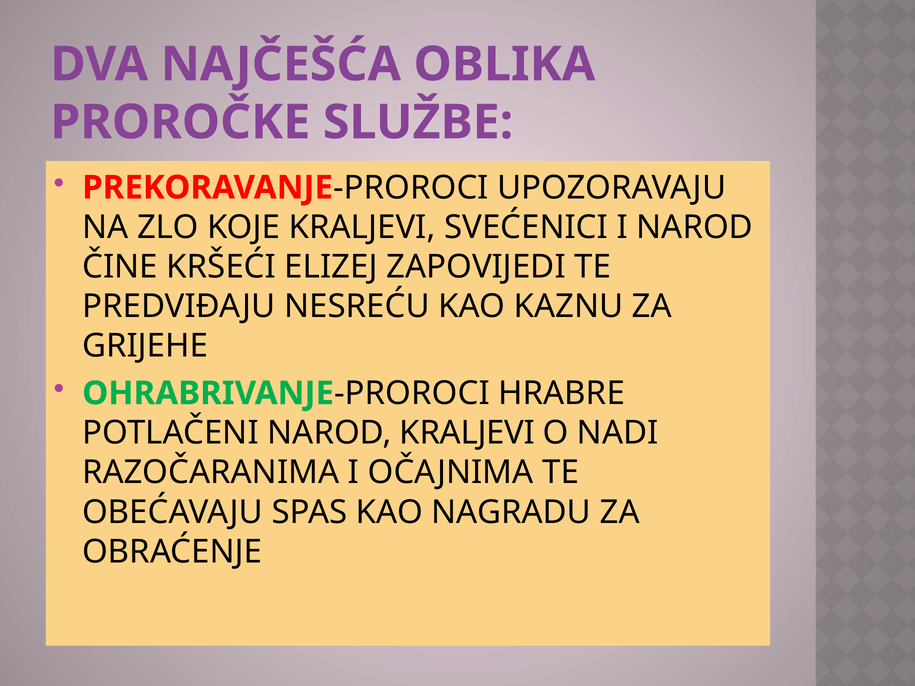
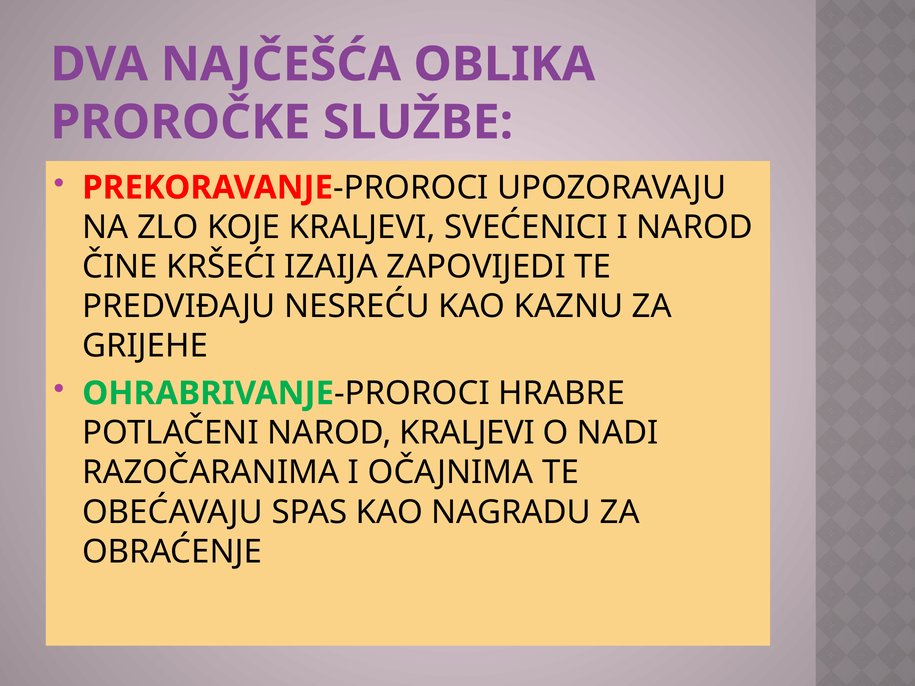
ELIZEJ: ELIZEJ -> IZAIJA (331, 267)
